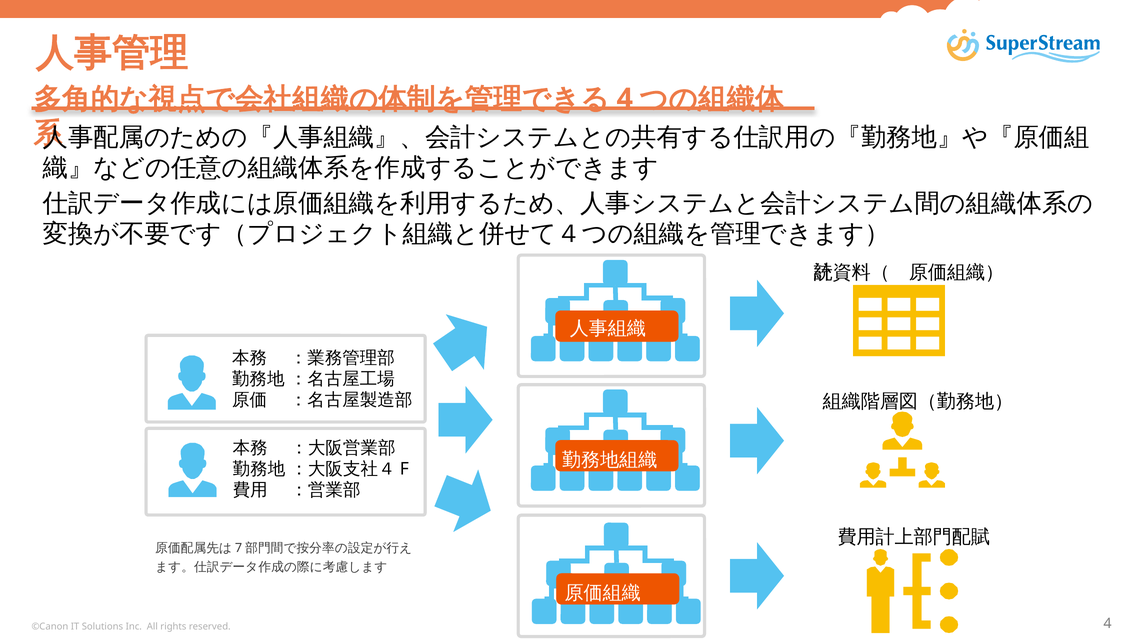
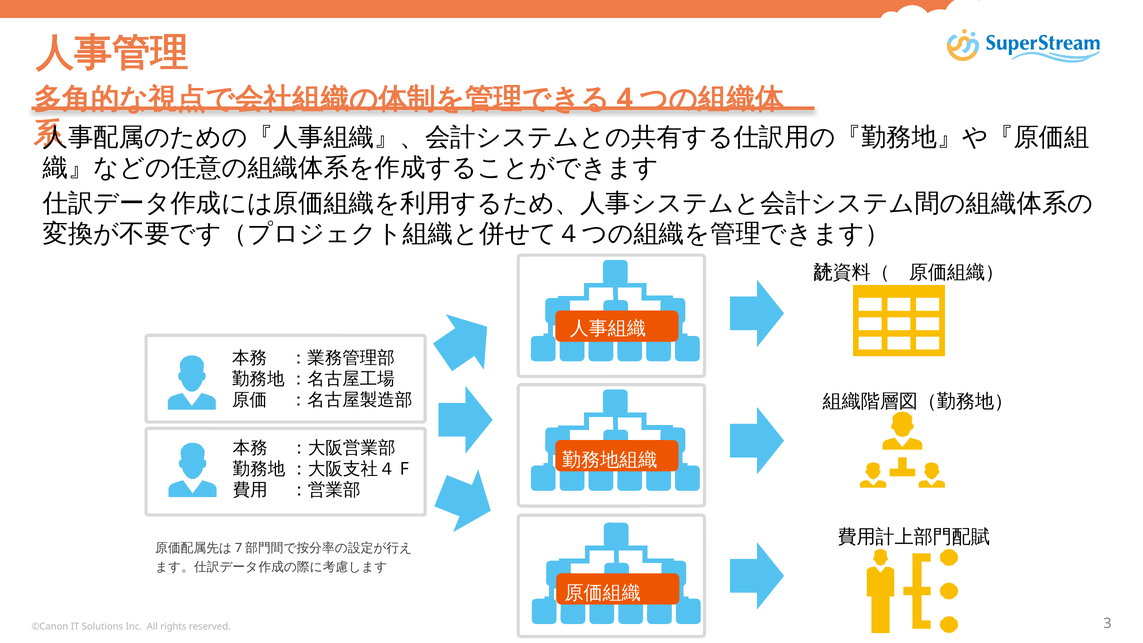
reserved 4: 4 -> 3 (1108, 623)
